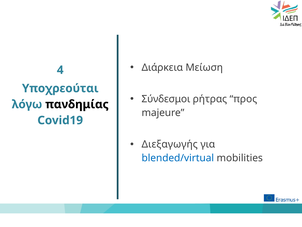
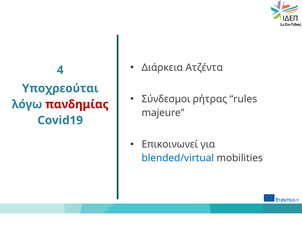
Μείωση: Μείωση -> Ατζέντα (204, 67)
προς: προς -> rules (243, 99)
πανδημίας colour: black -> red (77, 104)
Διεξαγωγής: Διεξαγωγής -> Επικοινωνεί (170, 144)
